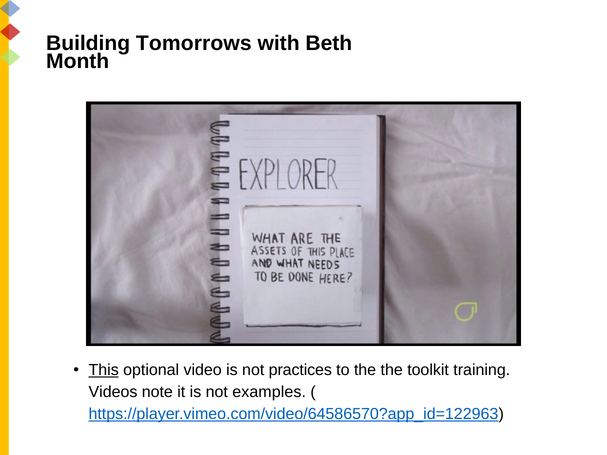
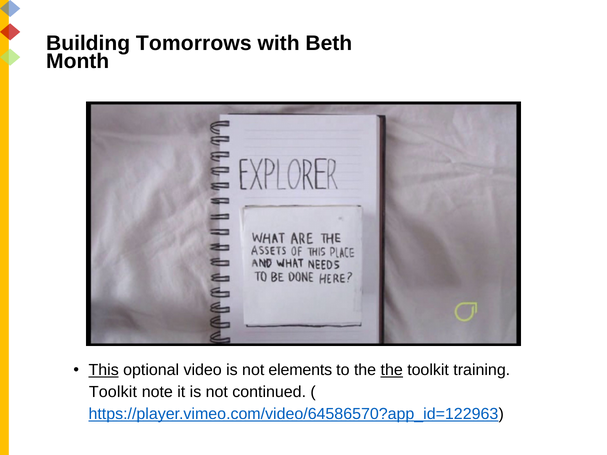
practices: practices -> elements (300, 370)
the underline: none -> present (392, 370)
Videos: Videos -> Toolkit (113, 392)
examples: examples -> continued (269, 392)
